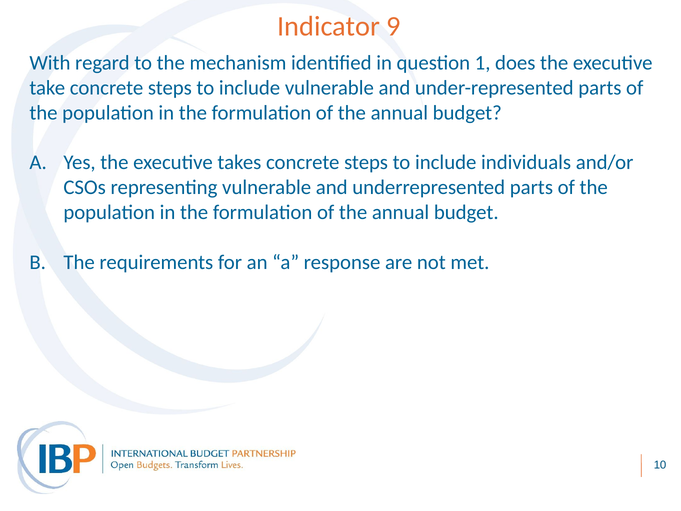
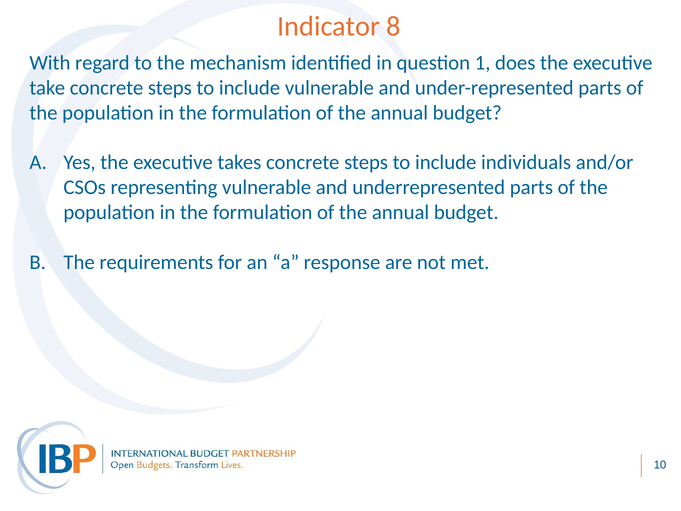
9: 9 -> 8 (393, 26)
